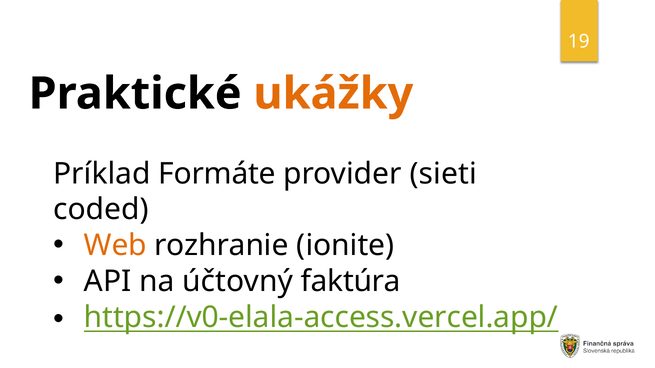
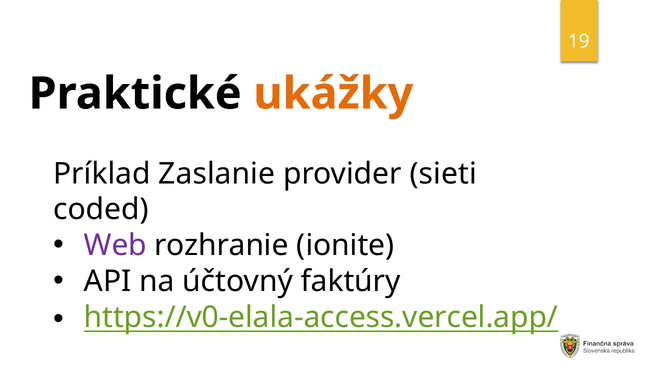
Formáte: Formáte -> Zaslanie (217, 174)
Web colour: orange -> purple (115, 246)
faktúra: faktúra -> faktúry (351, 282)
